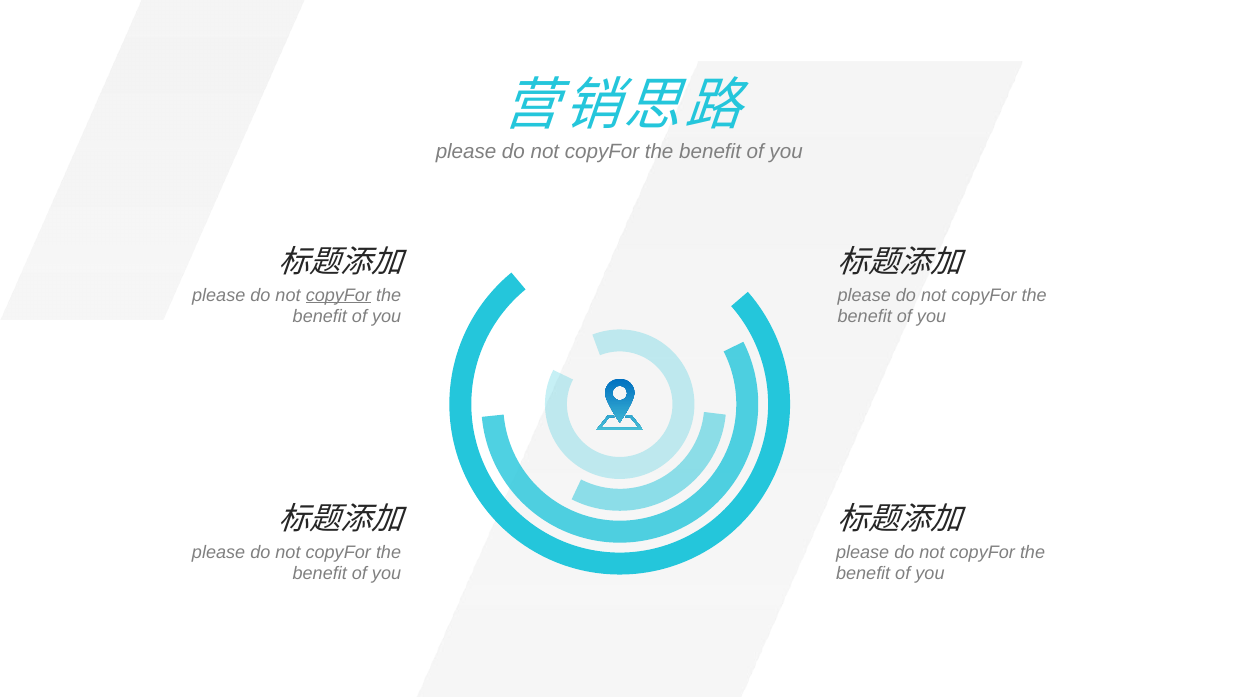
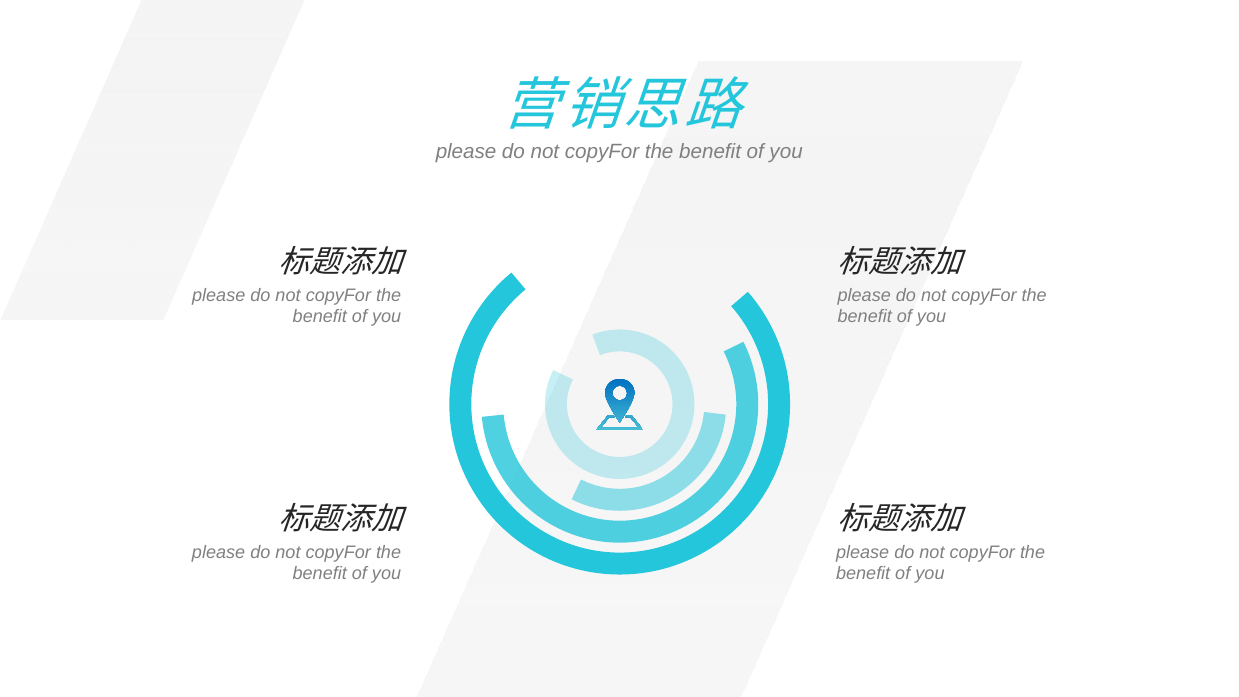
copyFor underline: present -> none (338, 295)
